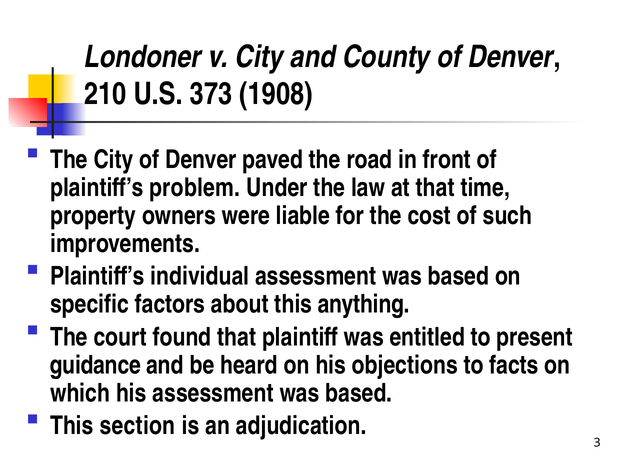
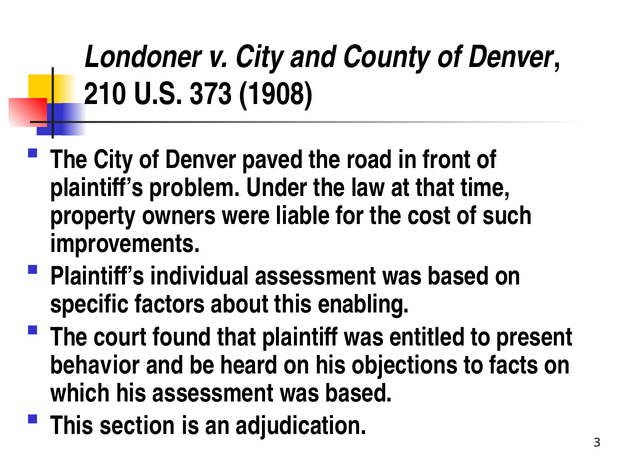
anything: anything -> enabling (364, 304)
guidance: guidance -> behavior (95, 365)
